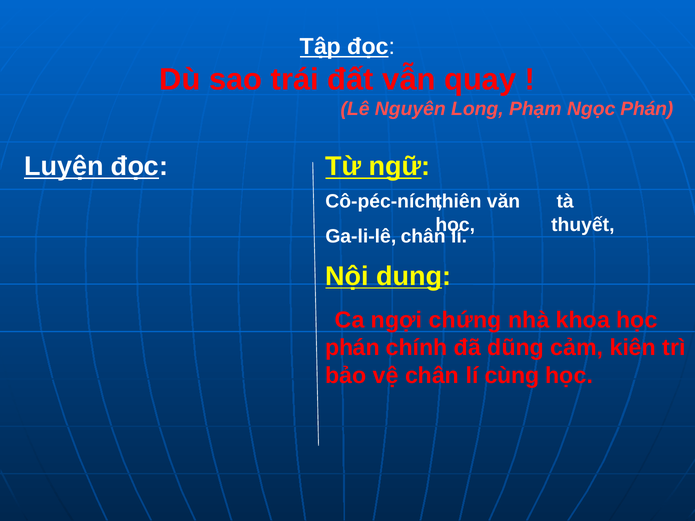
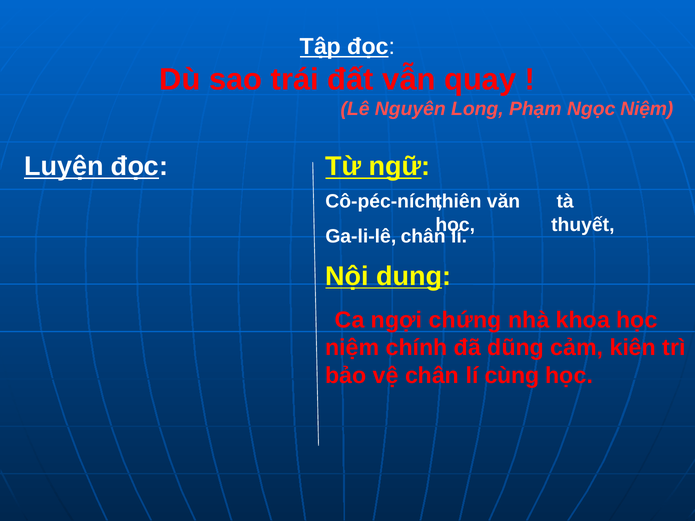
Ngọc Phán: Phán -> Niệm (647, 109)
phán: phán -> niệm (352, 348)
